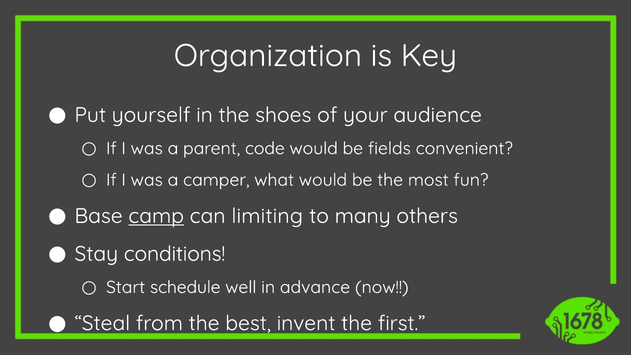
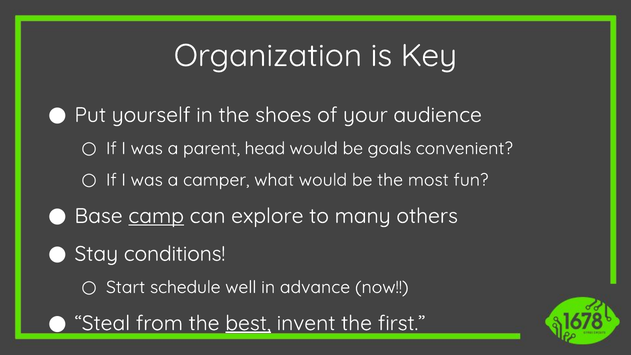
code: code -> head (265, 148)
fields: fields -> goals (389, 148)
limiting: limiting -> explore (267, 216)
best underline: none -> present (248, 323)
